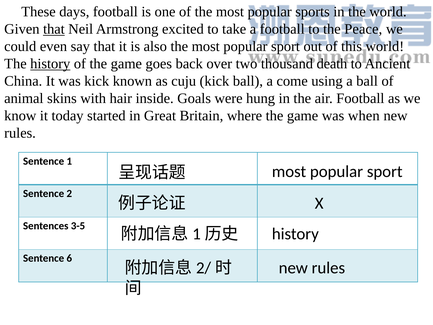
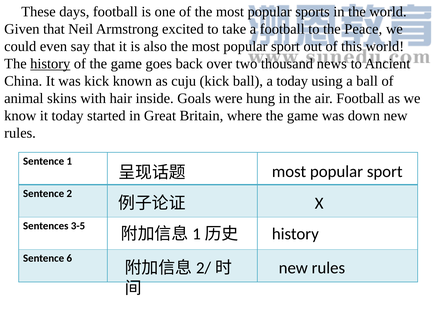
that underline: present -> none (54, 29)
death: death -> news (332, 64)
a come: come -> today (292, 81)
when: when -> down (364, 116)
